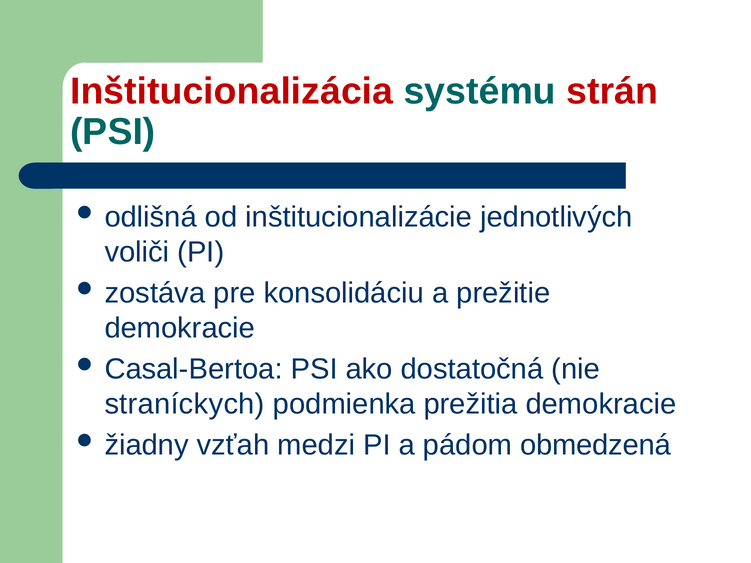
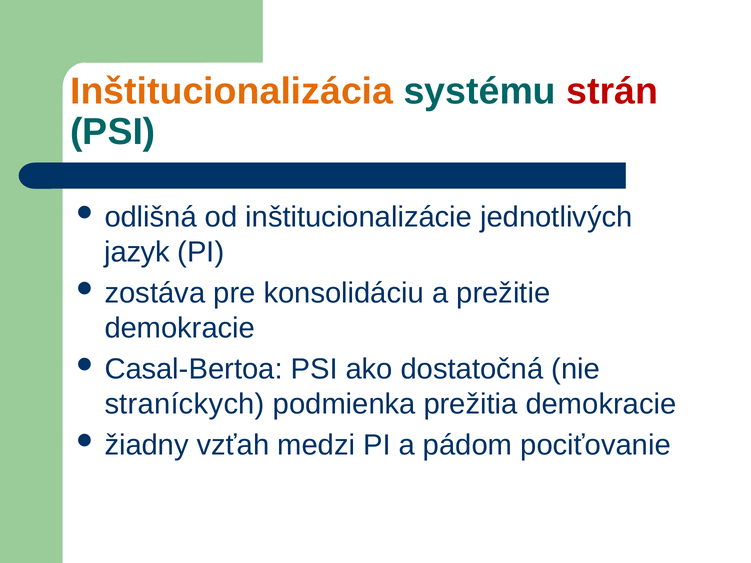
Inštitucionalizácia colour: red -> orange (232, 92)
voliči: voliči -> jazyk (137, 252)
obmedzená: obmedzená -> pociťovanie (596, 445)
